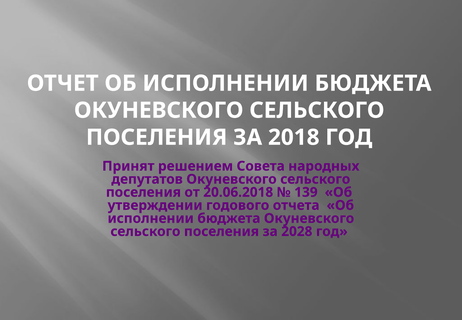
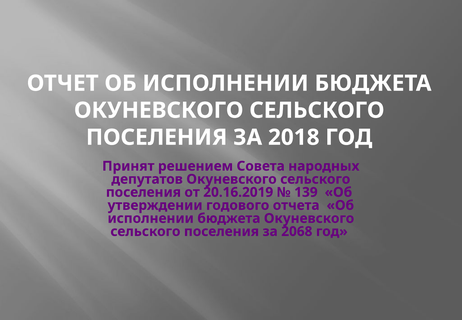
20.06.2018: 20.06.2018 -> 20.16.2019 (238, 192)
2028: 2028 -> 2068 (297, 231)
